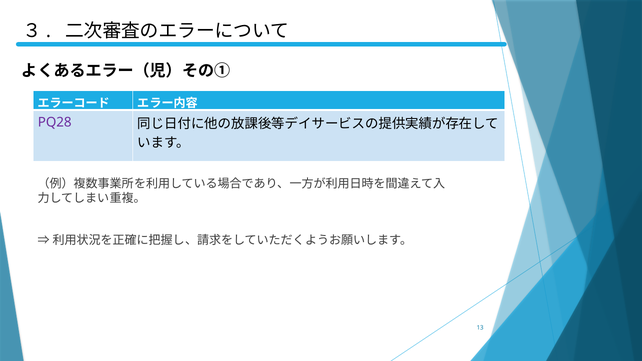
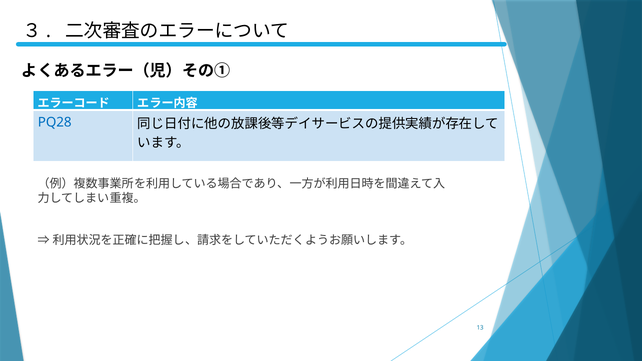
PQ28 colour: purple -> blue (55, 122)
